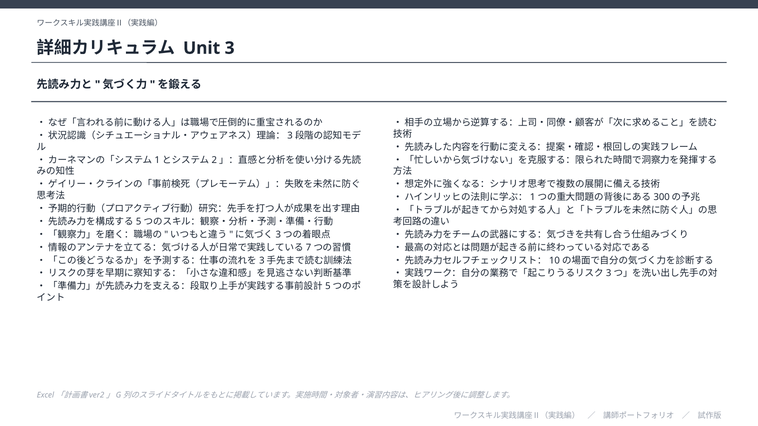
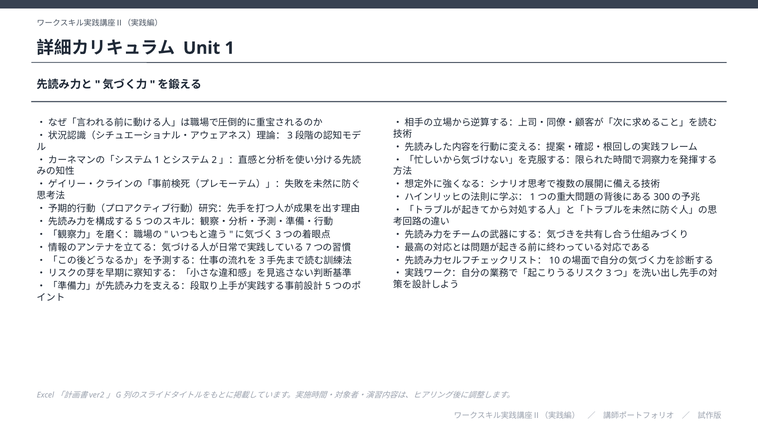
3: 3 -> 1 (230, 48)
